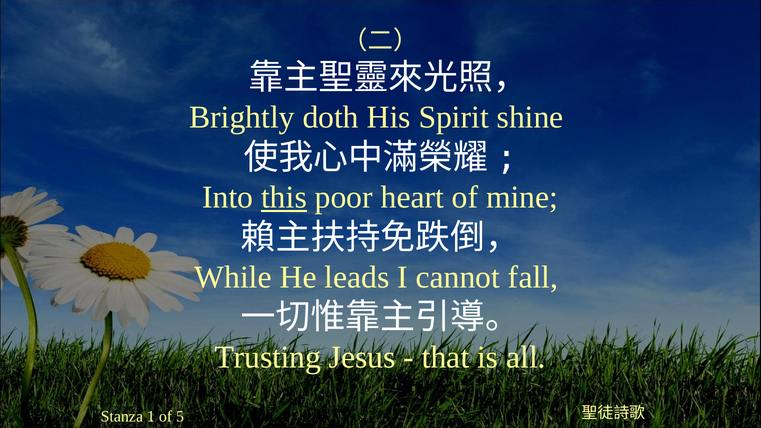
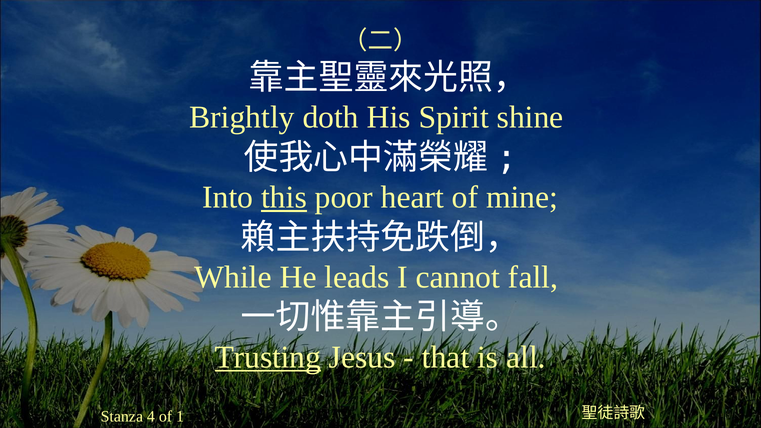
Trusting underline: none -> present (268, 357)
1: 1 -> 4 (151, 417)
5: 5 -> 1 (180, 417)
